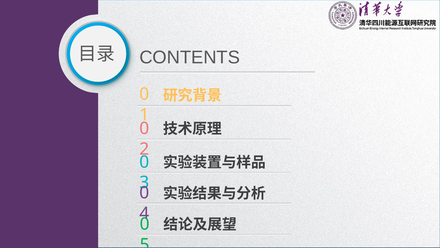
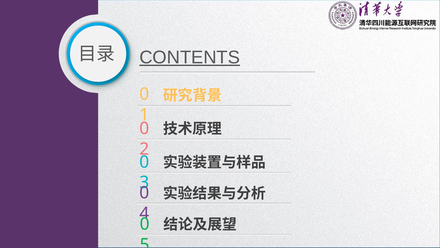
CONTENTS underline: none -> present (190, 57)
